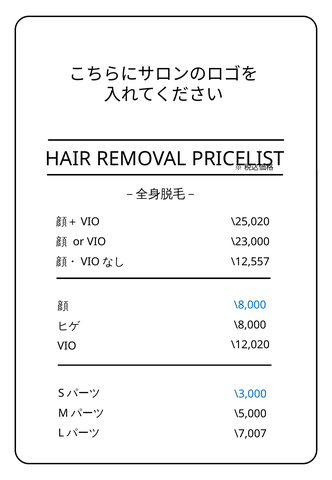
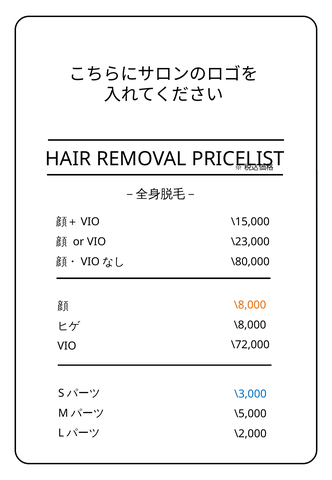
\25,020: \25,020 -> \15,000 (250, 222)
\12,557: \12,557 -> \80,000 (250, 261)
\8,000 colour: blue -> orange (250, 305)
\12,020: \12,020 -> \72,000 (250, 344)
\7,007: \7,007 -> \2,000 (250, 433)
